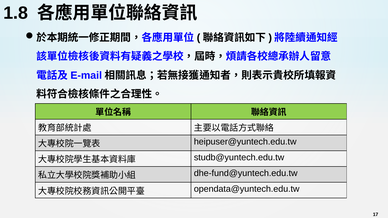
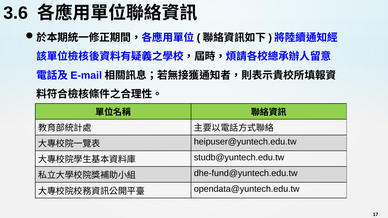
1.8: 1.8 -> 3.6 (16, 13)
